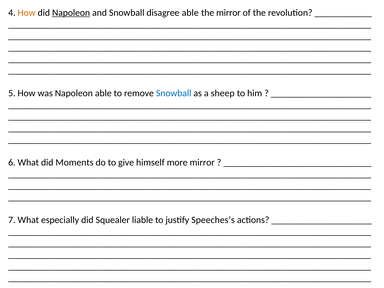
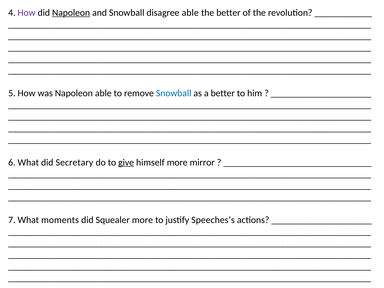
How colour: orange -> purple (27, 13)
the mirror: mirror -> better (228, 13)
a sheep: sheep -> better (223, 93)
Moments: Moments -> Secretary (74, 162)
give underline: none -> present (126, 162)
especially: especially -> moments (60, 220)
Squealer liable: liable -> more (142, 220)
